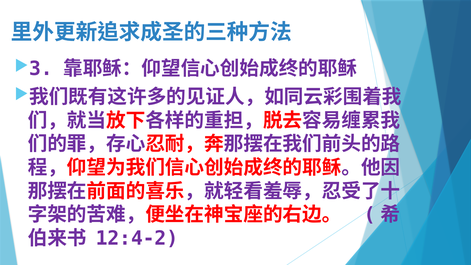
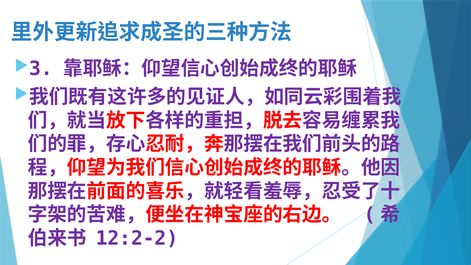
12:4-2: 12:4-2 -> 12:2-2 (137, 238)
